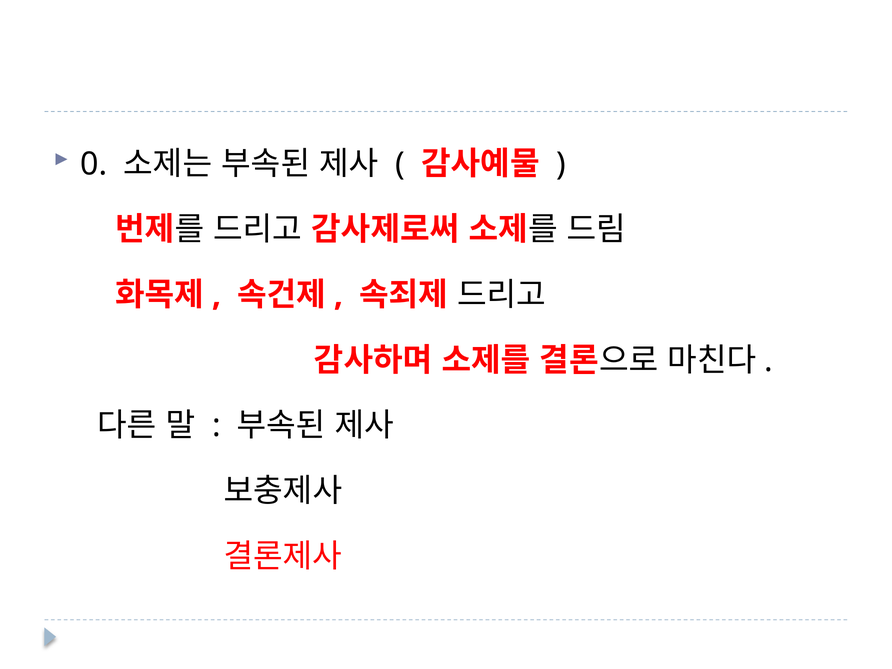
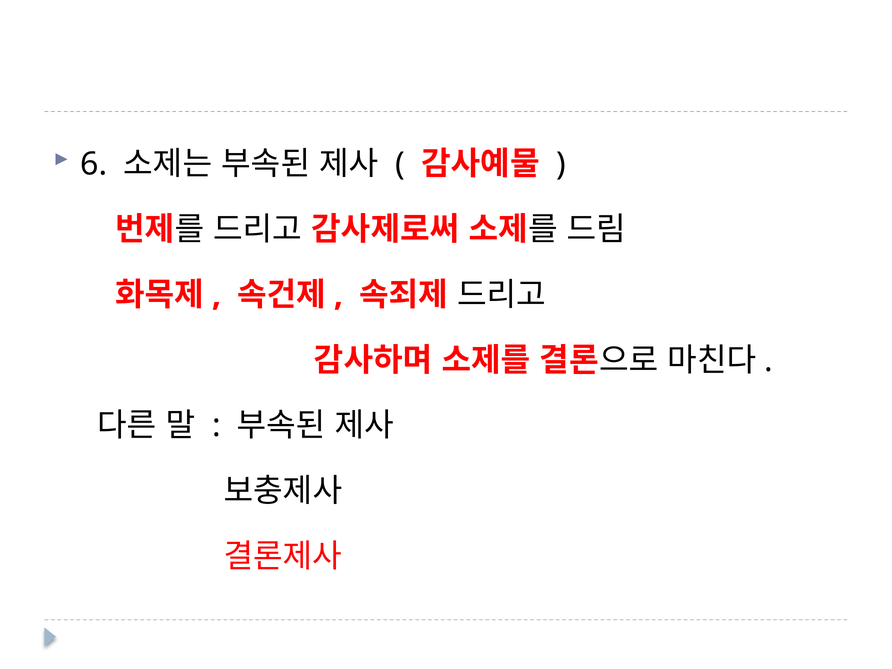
0: 0 -> 6 (94, 164)
